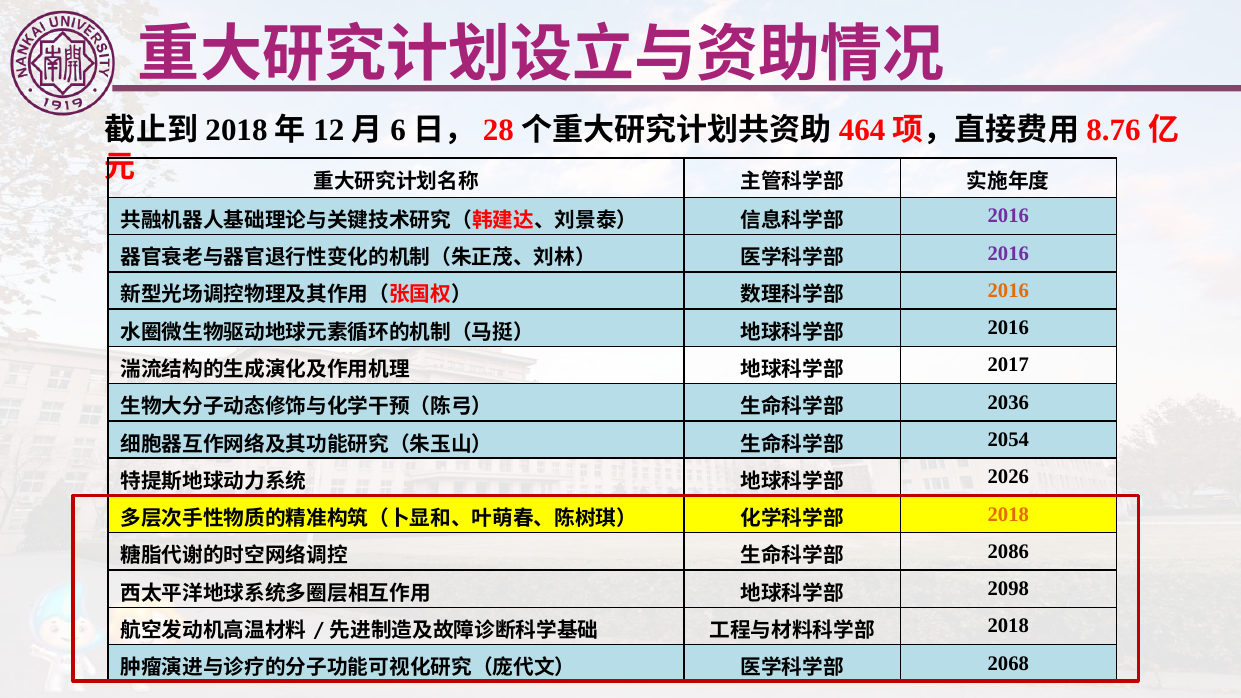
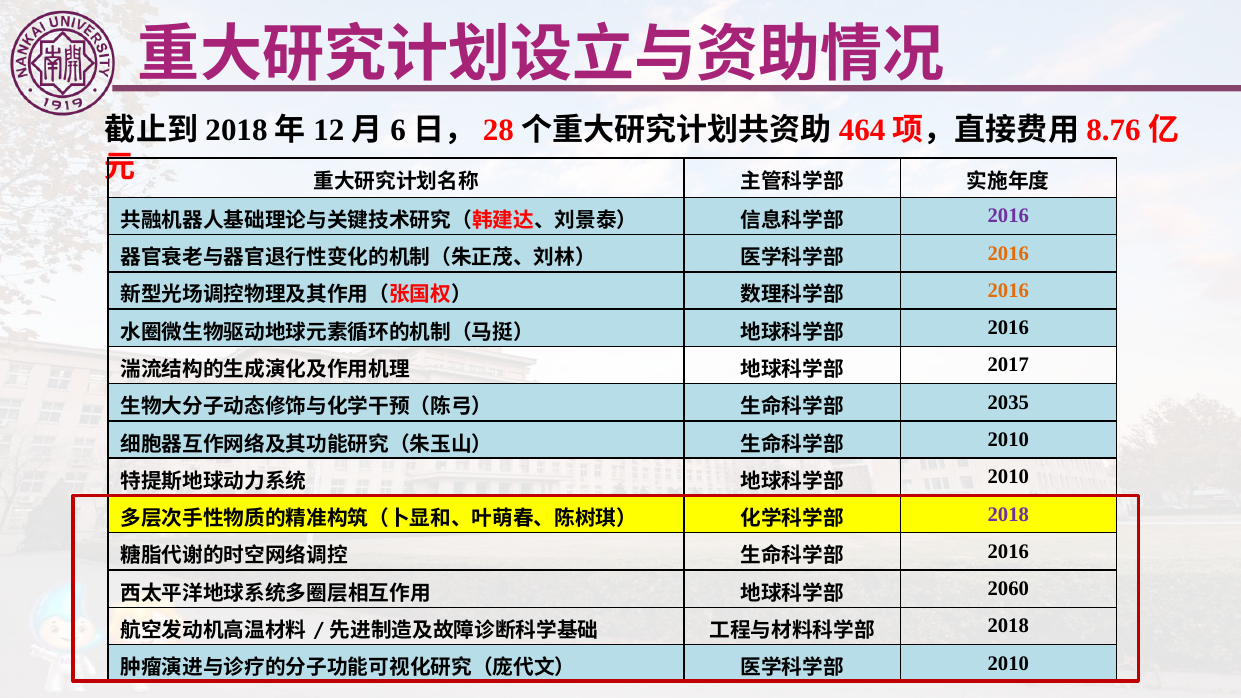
2016 colour: purple -> orange (1008, 253)
2036: 2036 -> 2035 (1008, 402)
2054: 2054 -> 2010 (1008, 440)
2026: 2026 -> 2010 (1008, 477)
2018 colour: orange -> purple (1008, 514)
2086: 2086 -> 2016 (1008, 552)
2098: 2098 -> 2060 (1008, 589)
2068: 2068 -> 2010 (1008, 663)
